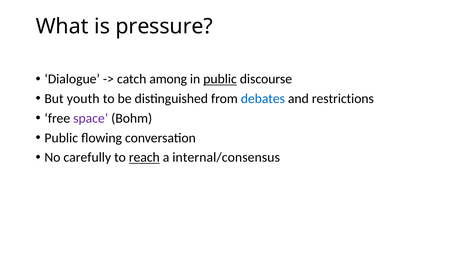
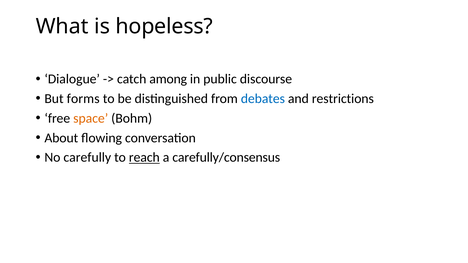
pressure: pressure -> hopeless (164, 26)
public underline: present -> none (220, 79)
youth: youth -> forms (83, 99)
space colour: purple -> orange (91, 118)
Public: Public -> About (61, 138)
internal/consensus: internal/consensus -> carefully/consensus (226, 158)
